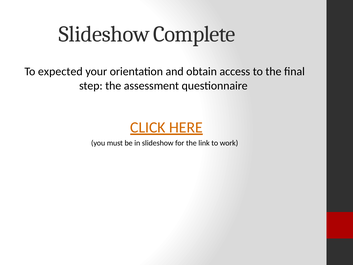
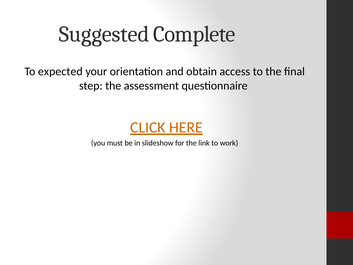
Slideshow: Slideshow -> Suggested (104, 34)
